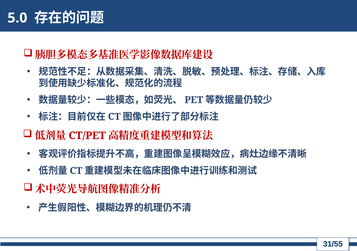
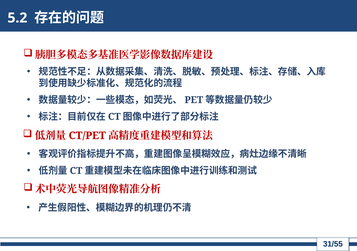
5.0: 5.0 -> 5.2 (17, 18)
